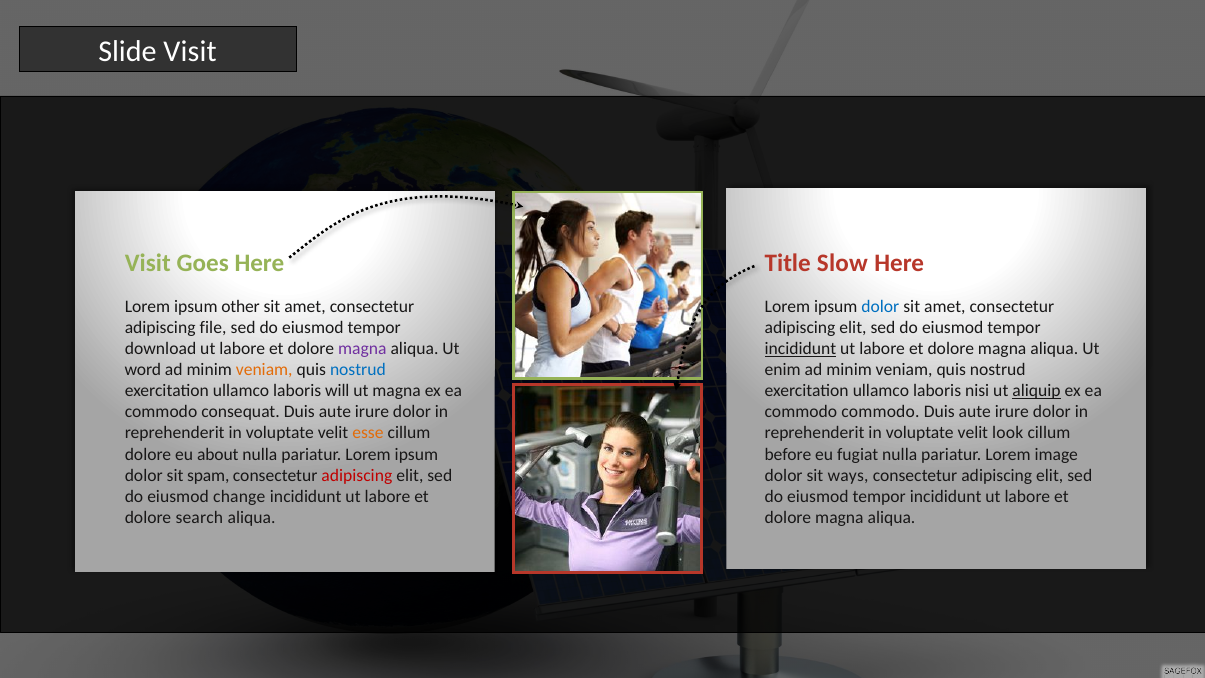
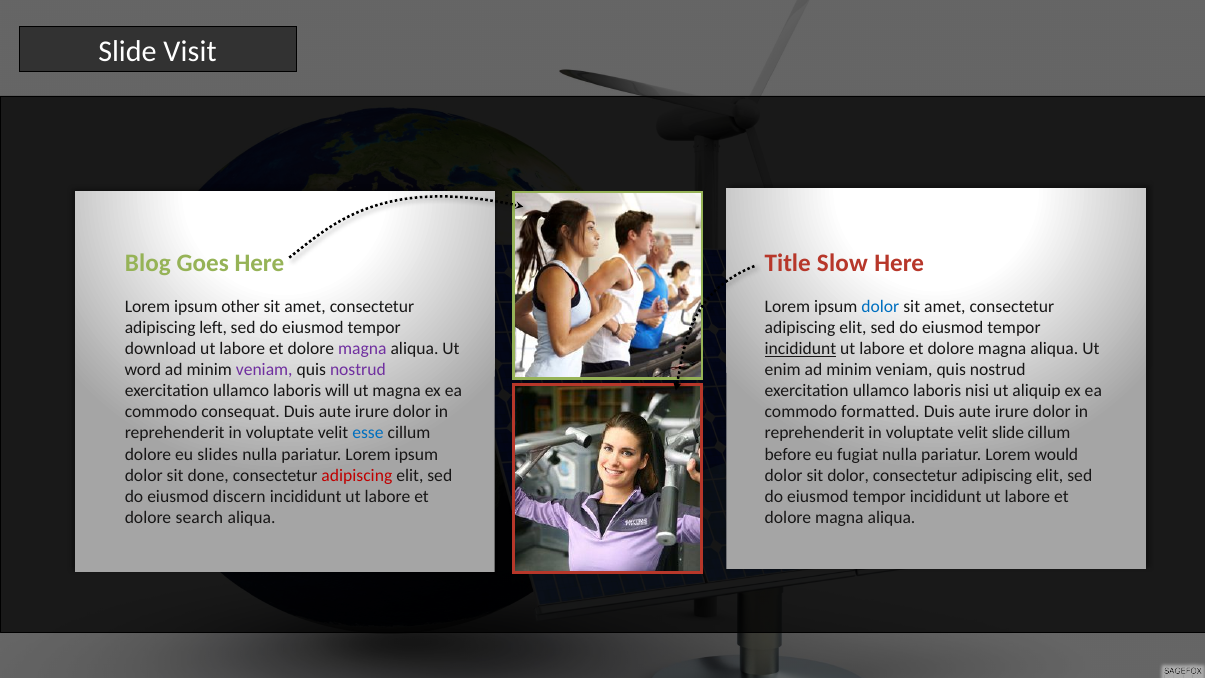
Visit: Visit -> Blog (148, 263)
file: file -> left (213, 328)
veniam colour: orange -> purple (264, 370)
nostrud colour: blue -> purple (358, 370)
aliquip underline: present -> none (1036, 391)
commodo commodo: commodo -> formatted (880, 412)
esse colour: orange -> blue (368, 433)
velit look: look -> slide (1008, 433)
about: about -> slides (218, 454)
image: image -> would (1056, 454)
spam: spam -> done (208, 475)
sit ways: ways -> dolor (848, 475)
change: change -> discern (239, 496)
